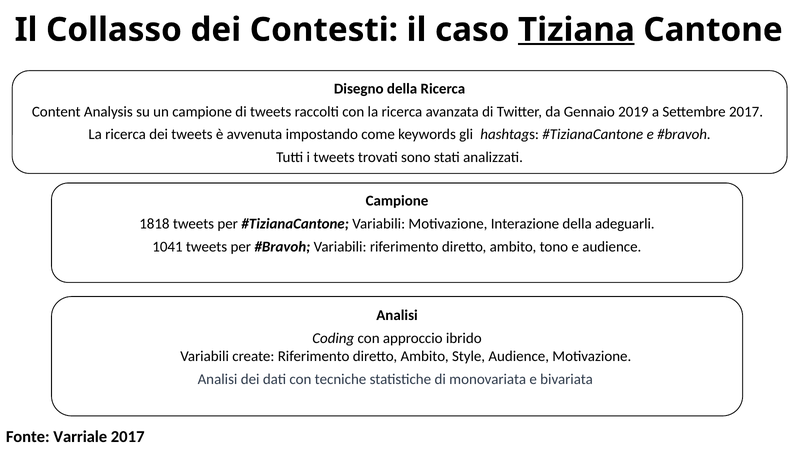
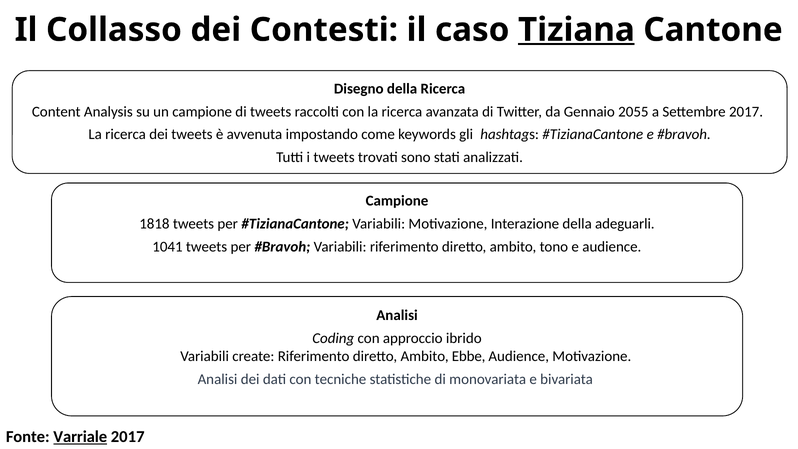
2019: 2019 -> 2055 (633, 112)
Style: Style -> Ebbe (469, 356)
Varriale underline: none -> present (80, 437)
